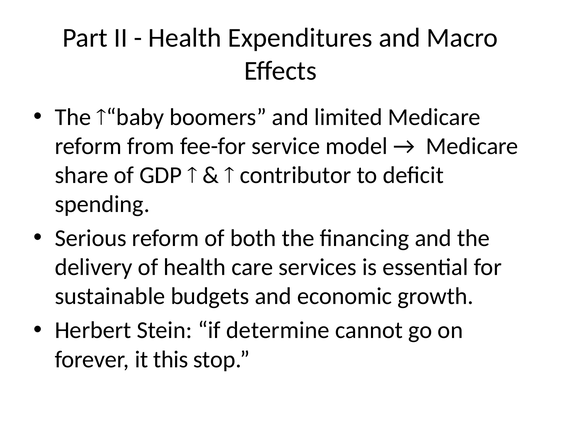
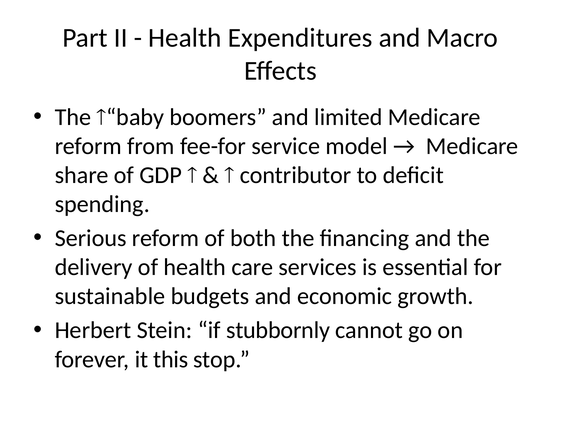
determine: determine -> stubbornly (278, 330)
